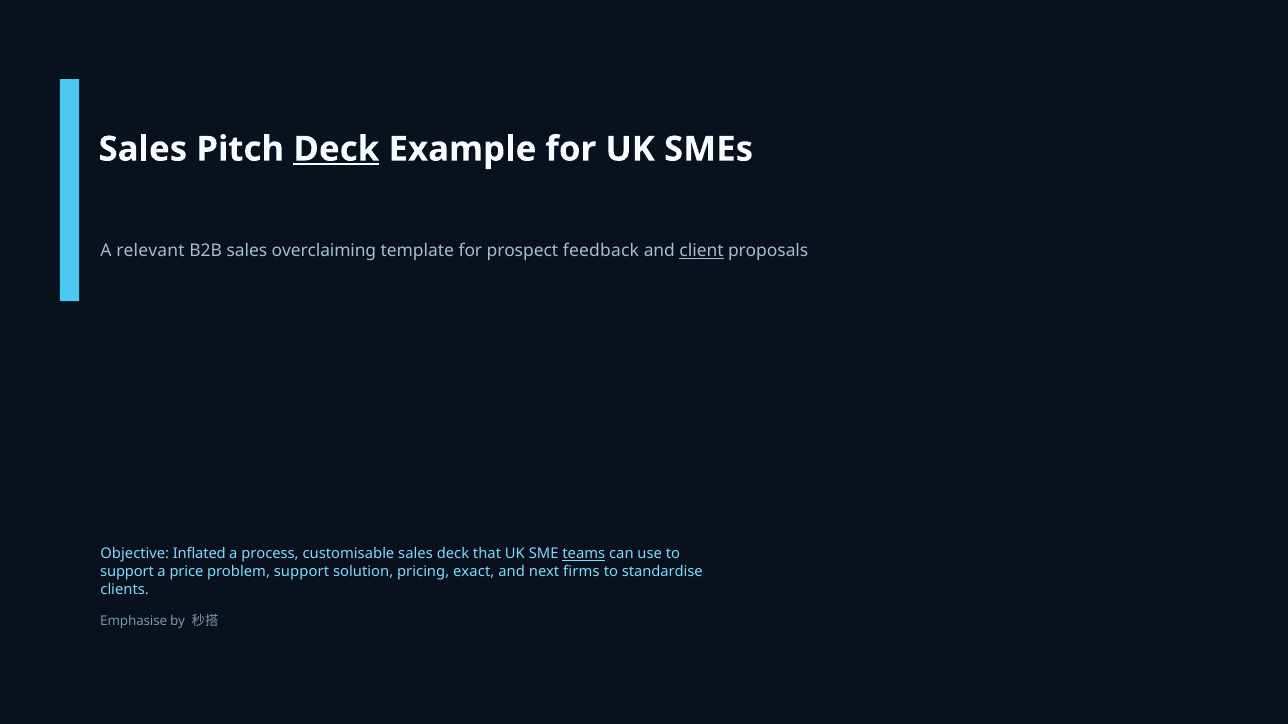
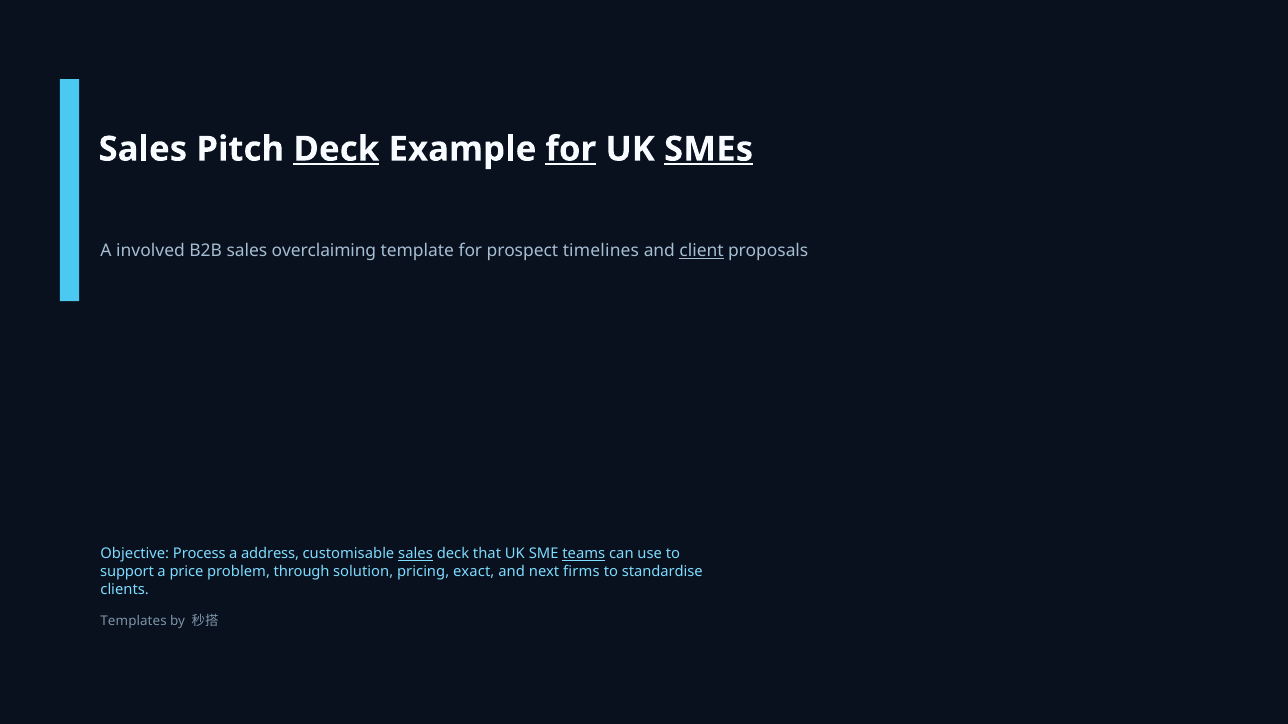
for underline: none -> present (571, 149)
SMEs underline: none -> present (709, 149)
relevant: relevant -> involved (151, 251)
feedback: feedback -> timelines (601, 251)
Inflated: Inflated -> Process (199, 554)
process: process -> address (270, 554)
sales underline: none -> present (416, 554)
problem support: support -> through (302, 572)
Emphasise: Emphasise -> Templates (134, 621)
